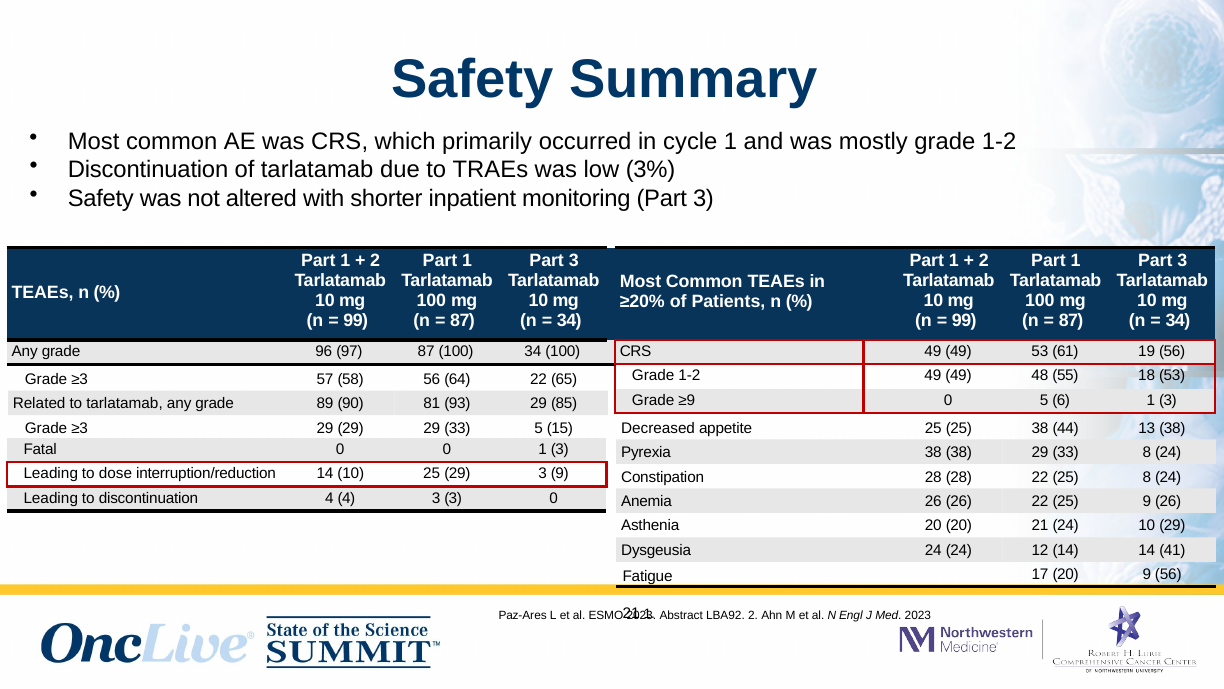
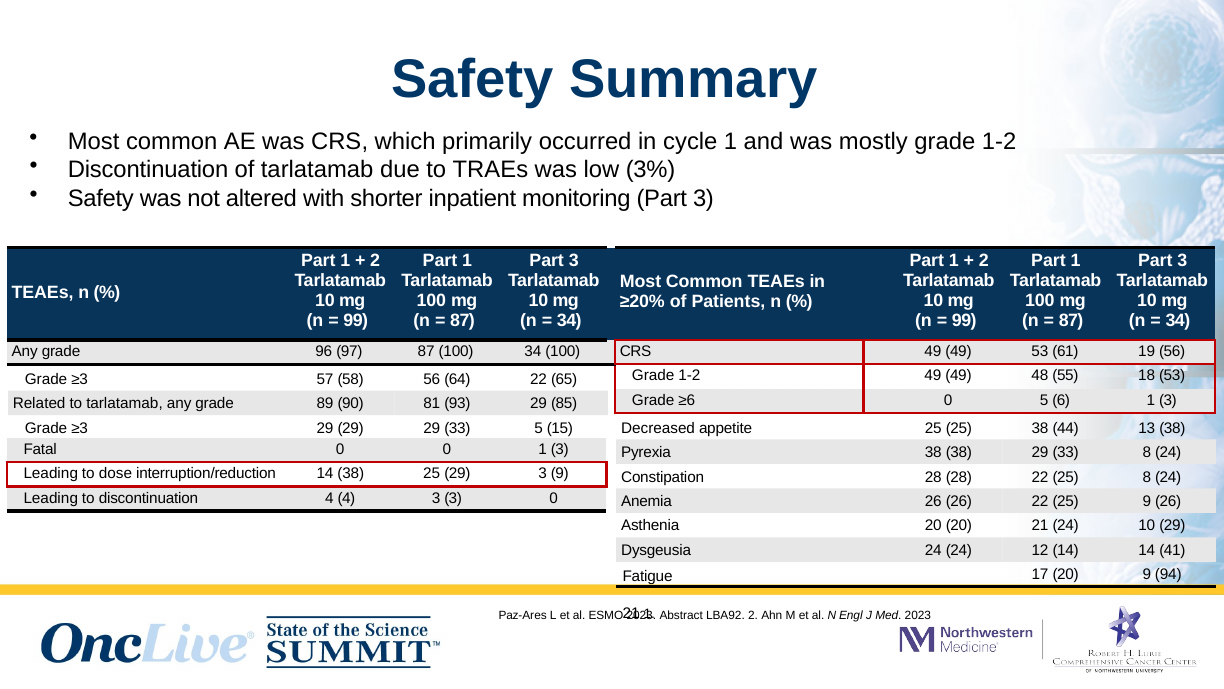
≥9: ≥9 -> ≥6 (687, 400)
14 10: 10 -> 38 (351, 474)
9 56: 56 -> 94 (1168, 575)
